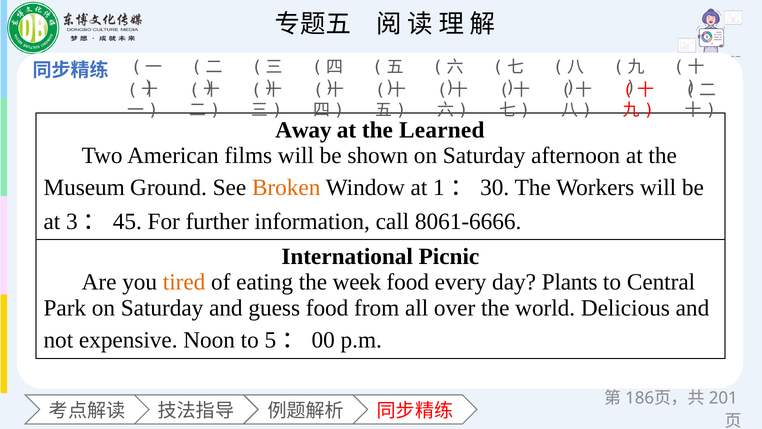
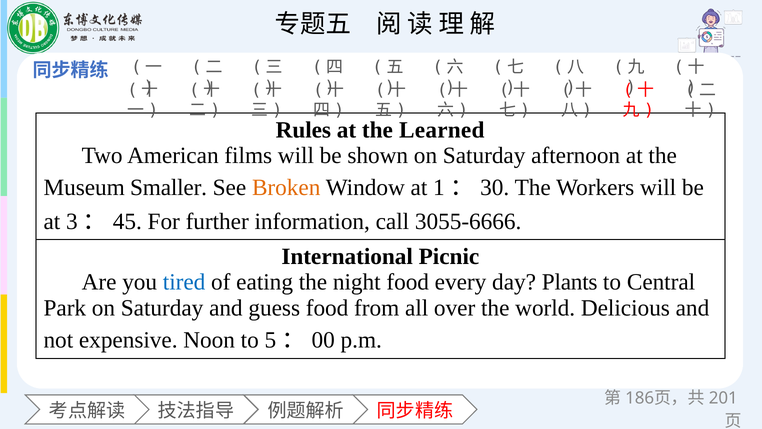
Away: Away -> Rules (303, 130)
Ground: Ground -> Smaller (169, 187)
8061-6666: 8061-6666 -> 3055-6666 (468, 221)
tired colour: orange -> blue (184, 282)
week: week -> night (357, 282)
